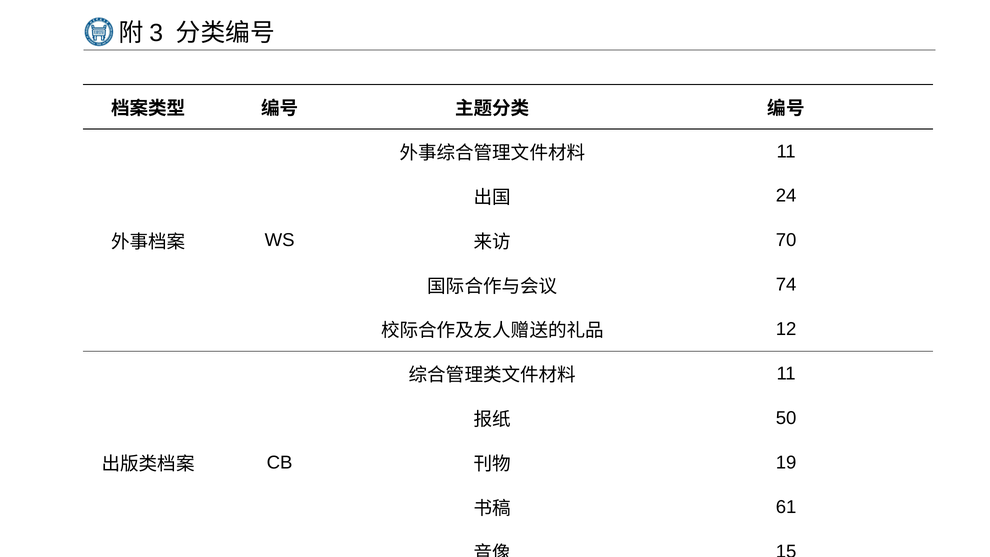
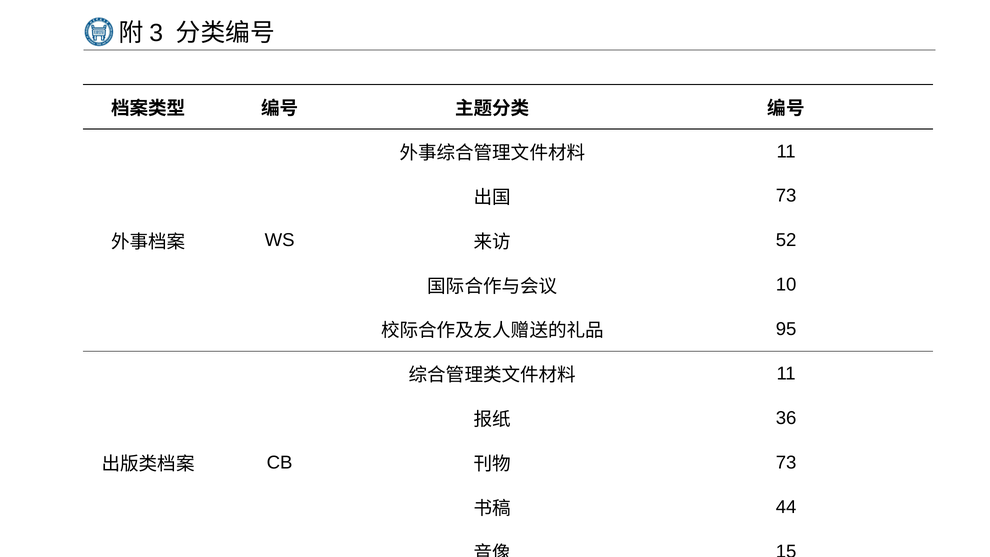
24: 24 -> 73 (786, 196)
70: 70 -> 52 (786, 240)
74: 74 -> 10 (786, 285)
12: 12 -> 95 (786, 329)
50: 50 -> 36 (786, 418)
19: 19 -> 73 (786, 462)
61: 61 -> 44 (786, 507)
